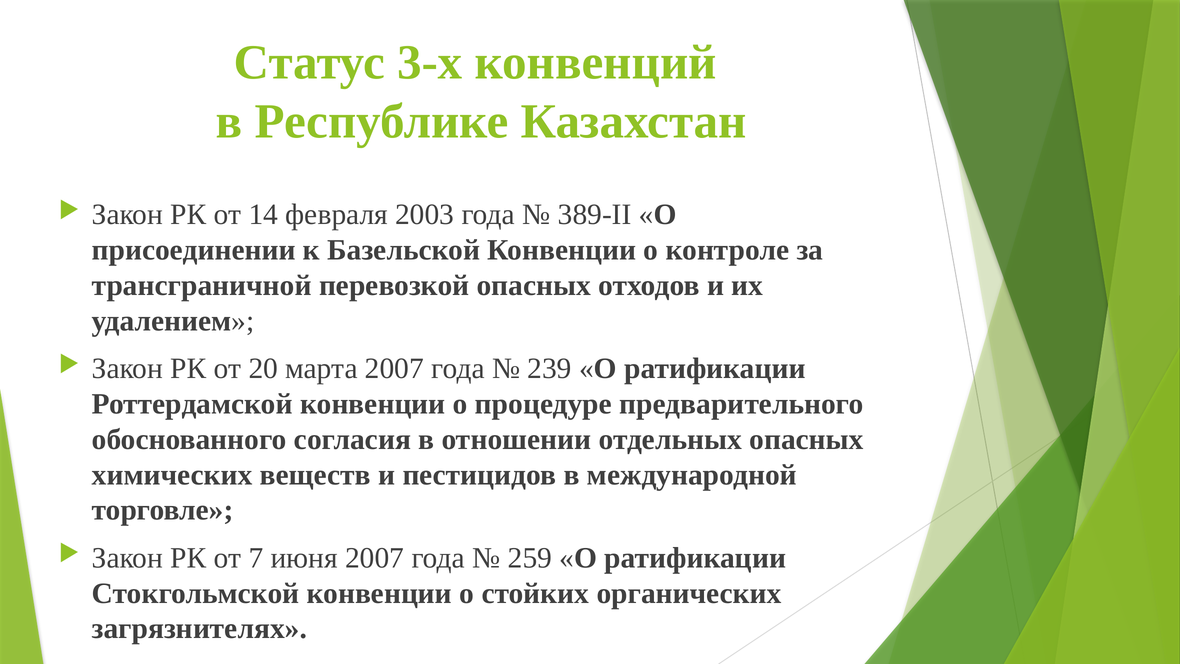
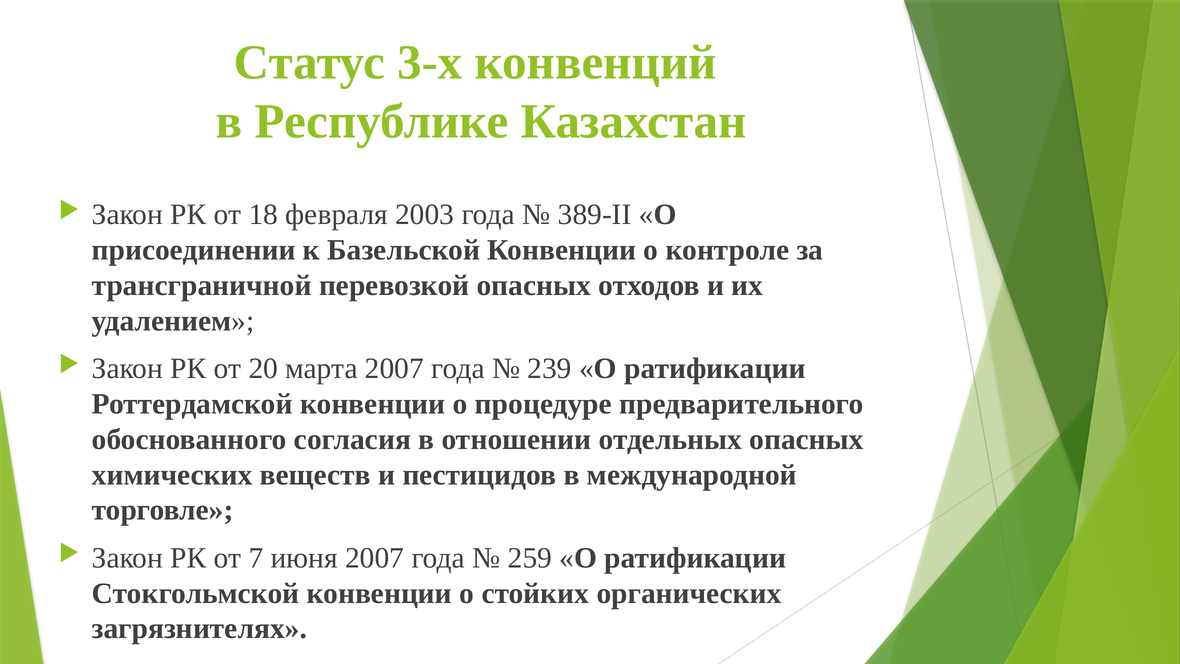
14: 14 -> 18 (263, 215)
